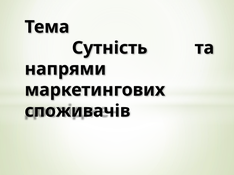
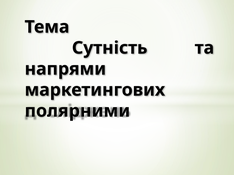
споживачів: споживачів -> полярними (77, 111)
